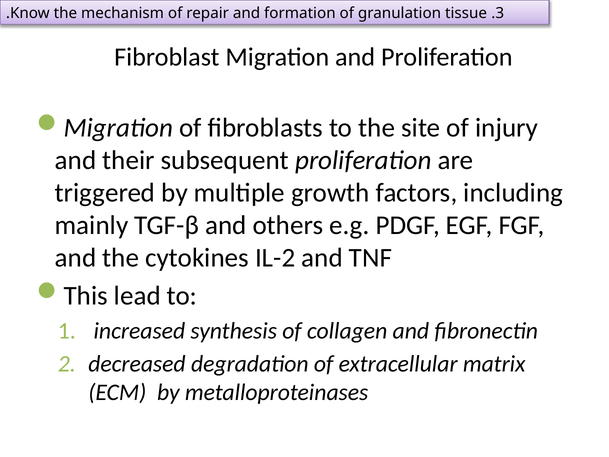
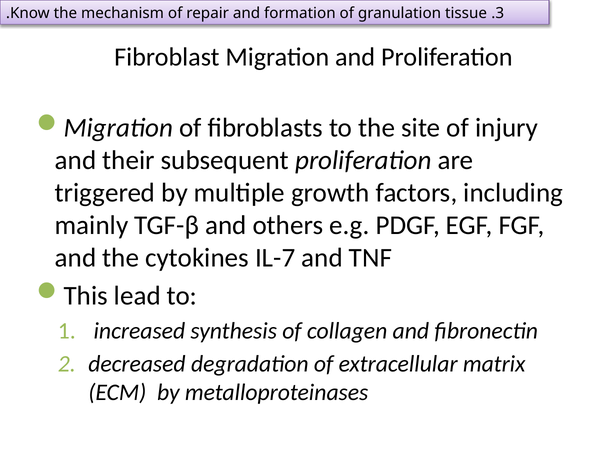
IL-2: IL-2 -> IL-7 (275, 258)
